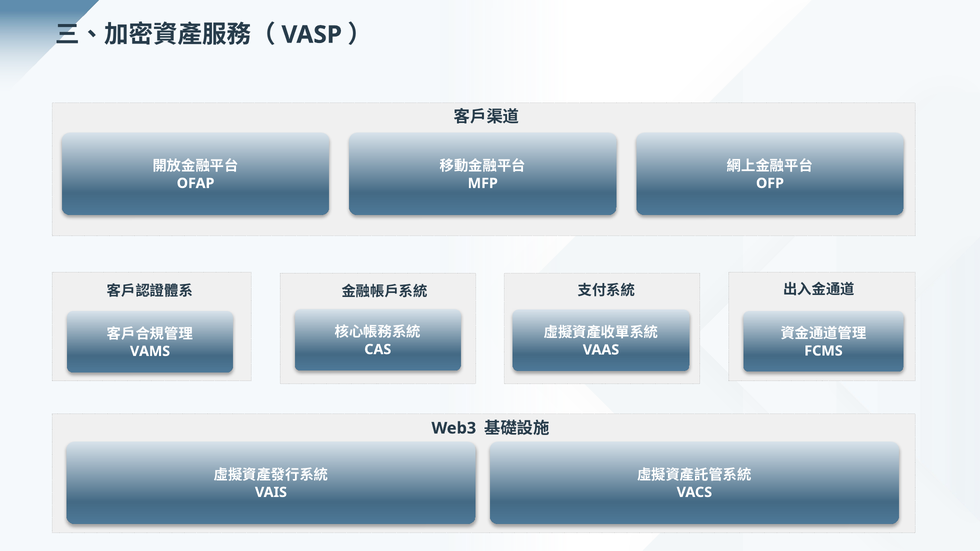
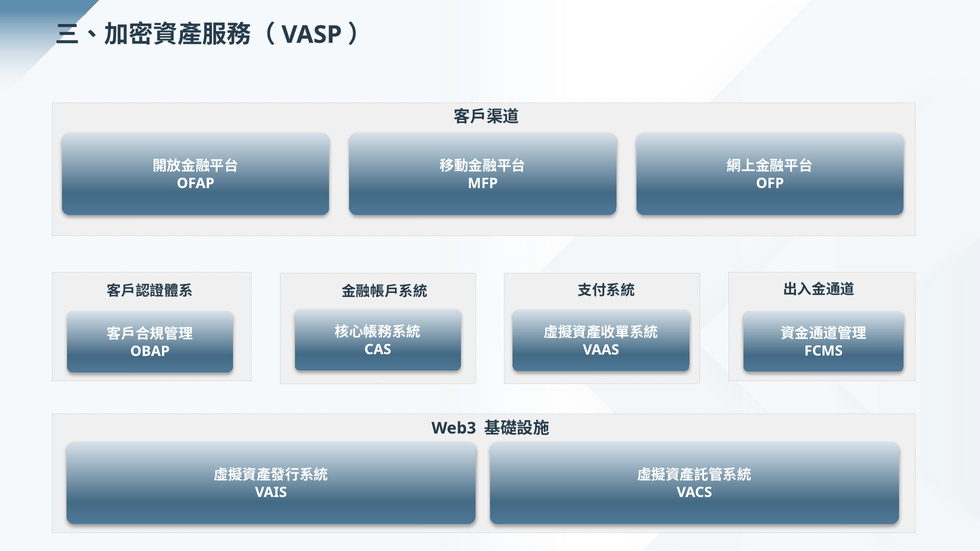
VAMS: VAMS -> OBAP (150, 351)
